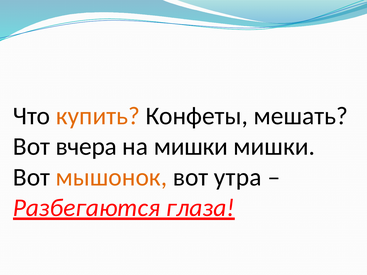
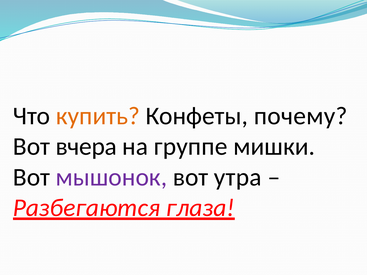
мешать: мешать -> почему (301, 116)
на мишки: мишки -> группе (191, 147)
мышонок colour: orange -> purple (111, 177)
